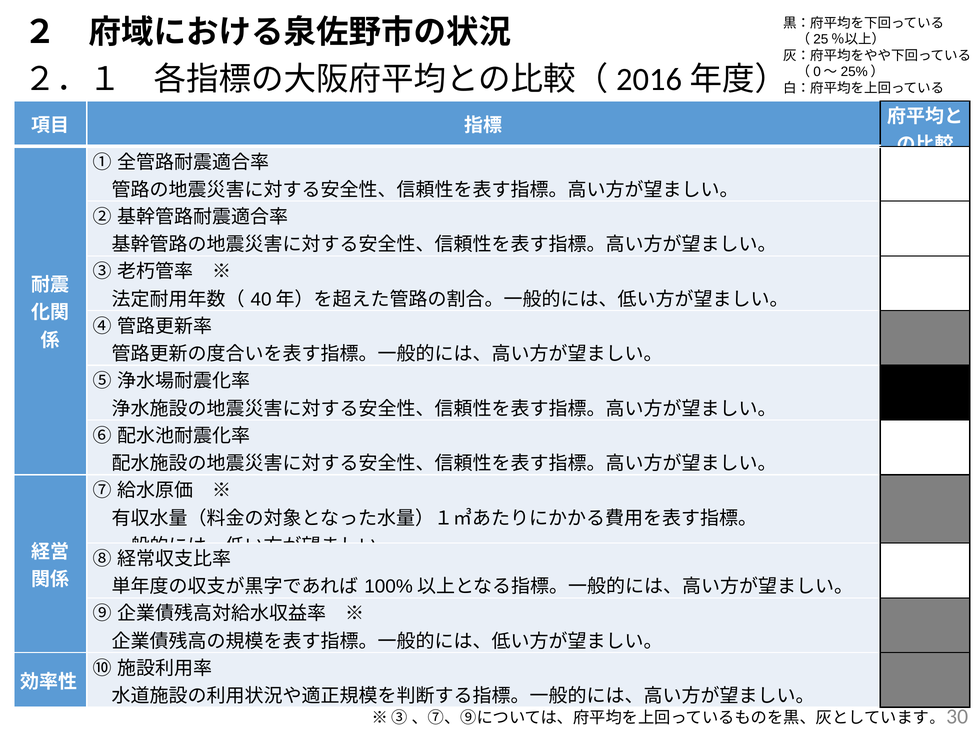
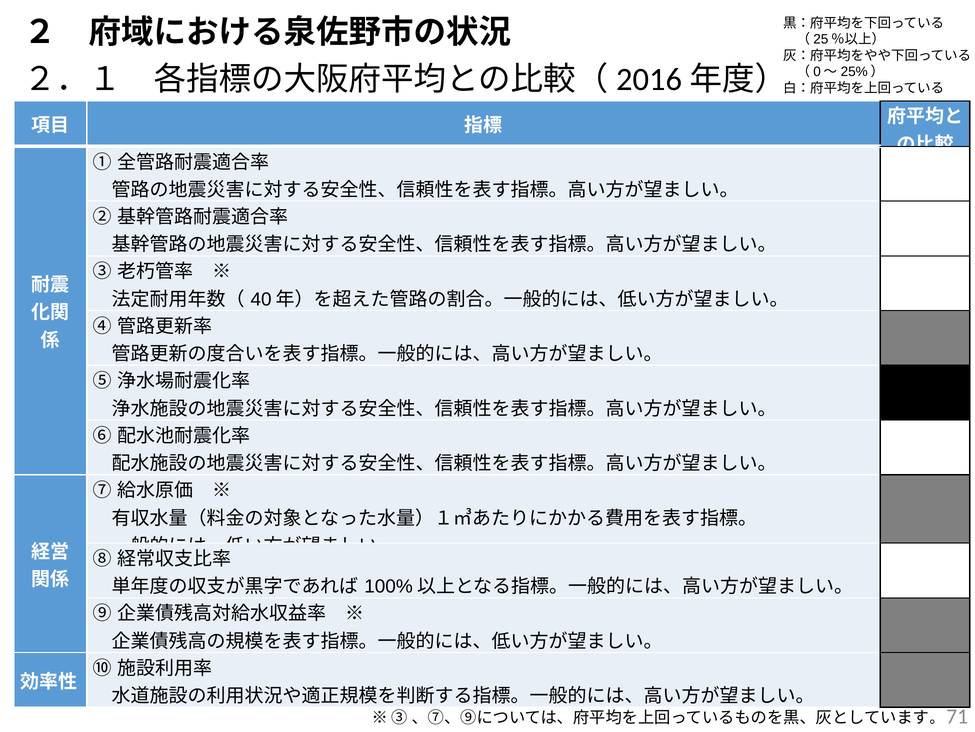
30: 30 -> 71 (957, 716)
